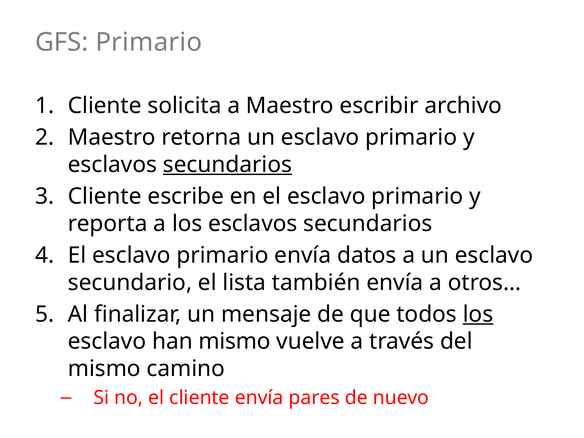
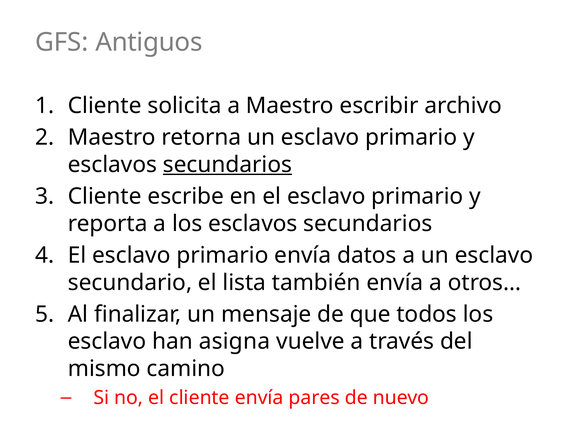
GFS Primario: Primario -> Antiguos (149, 42)
los underline: present -> none (478, 314)
han mismo: mismo -> asigna (234, 342)
